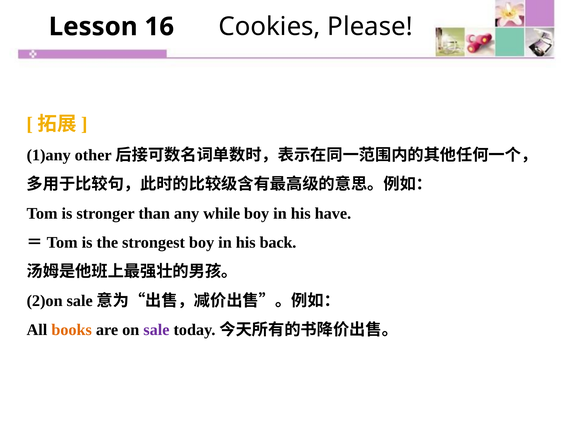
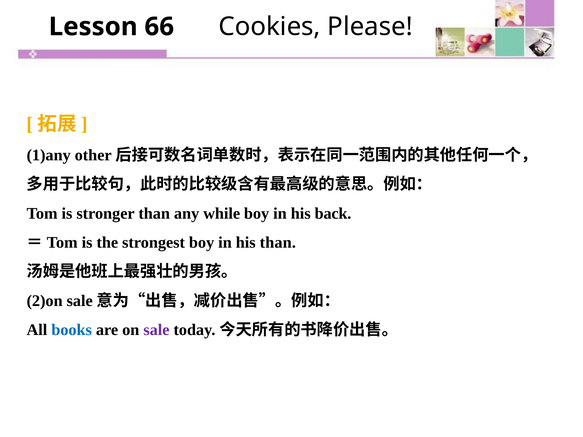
16: 16 -> 66 (159, 27)
have: have -> back (333, 213)
his back: back -> than (278, 243)
books colour: orange -> blue (72, 330)
